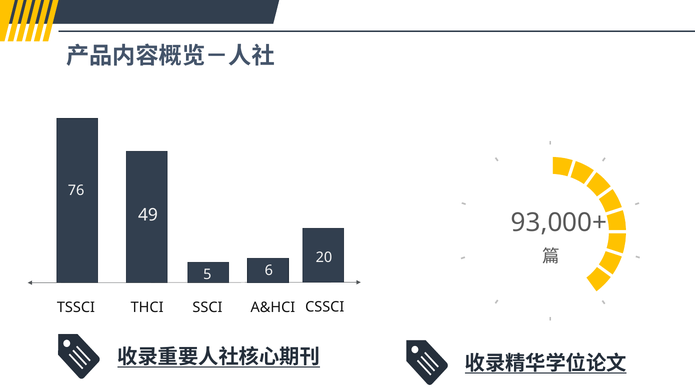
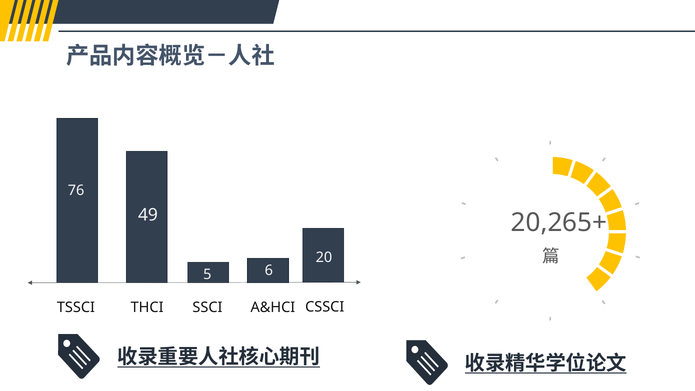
93,000+: 93,000+ -> 20,265+ (559, 222)
